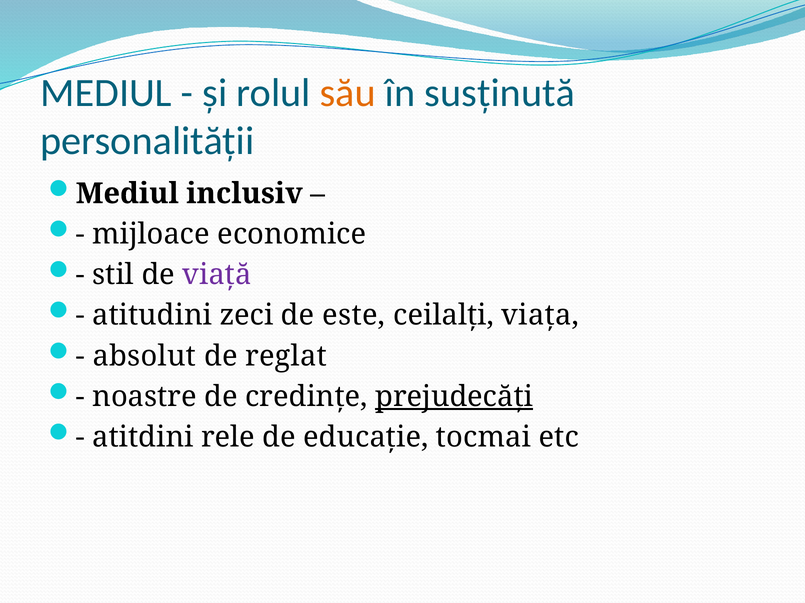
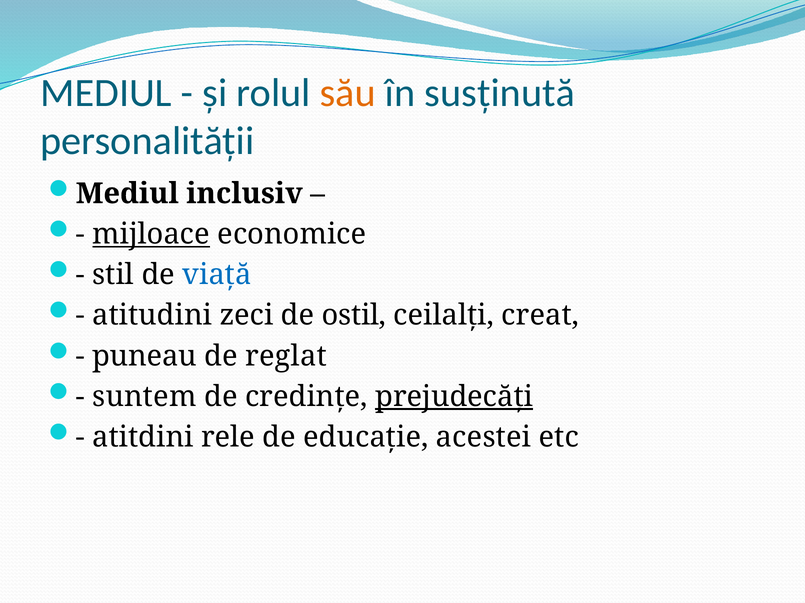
mijloace underline: none -> present (151, 234)
viață colour: purple -> blue (217, 275)
este: este -> ostil (354, 316)
viața: viața -> creat (540, 316)
absolut: absolut -> puneau (145, 356)
noastre: noastre -> suntem (144, 397)
tocmai: tocmai -> acestei (484, 438)
